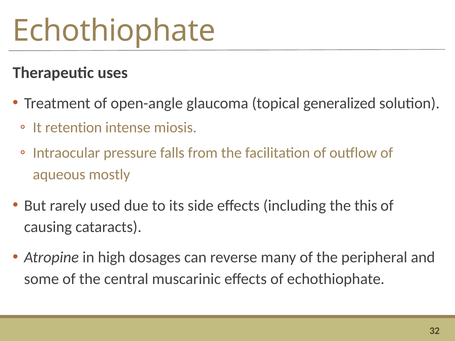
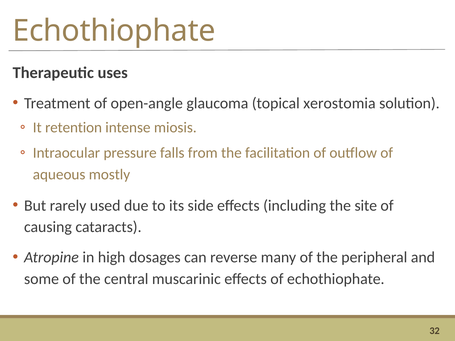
generalized: generalized -> xerostomia (339, 103)
this: this -> site (366, 206)
